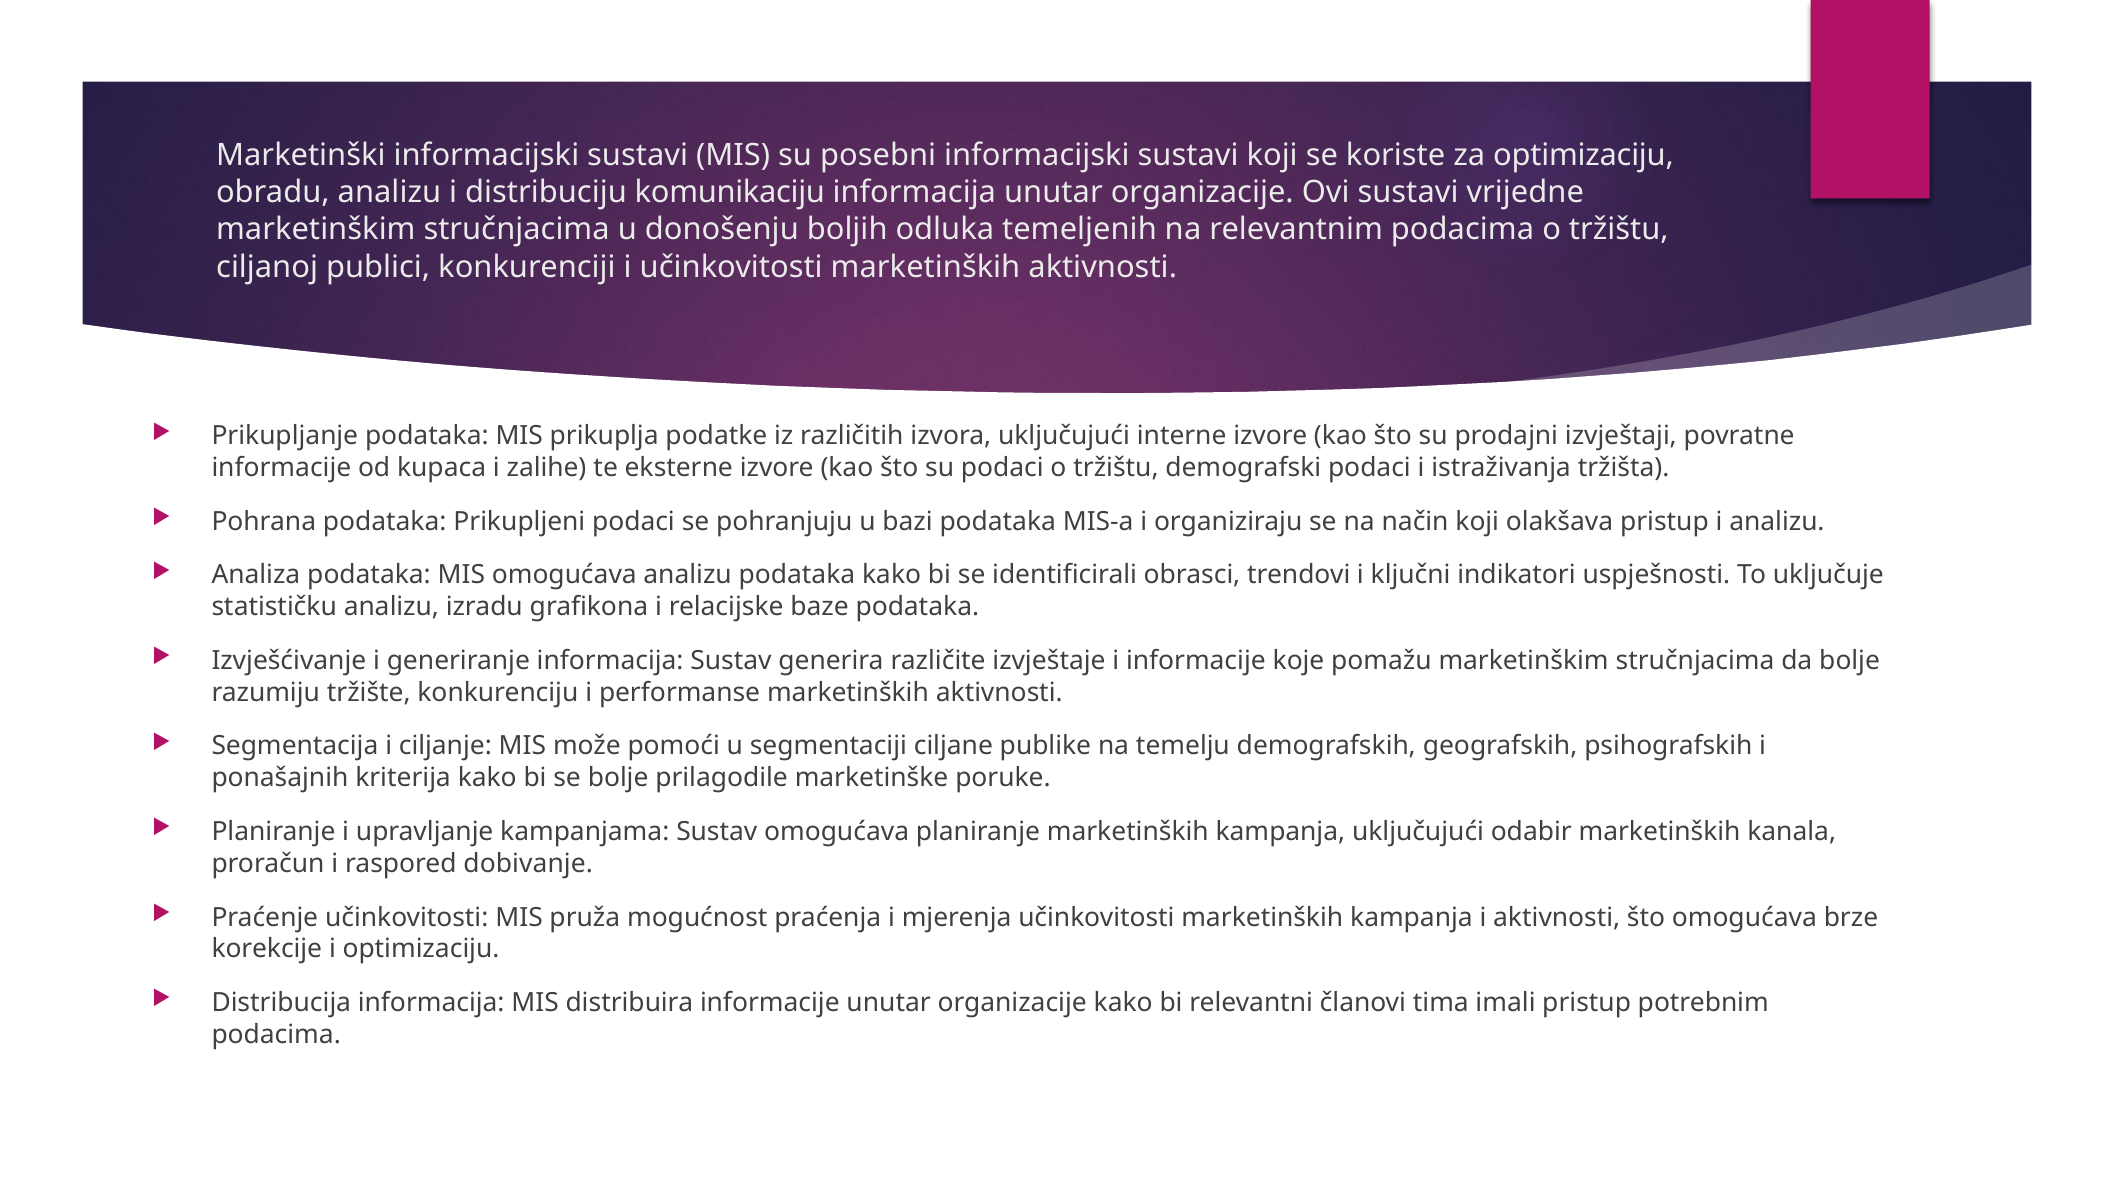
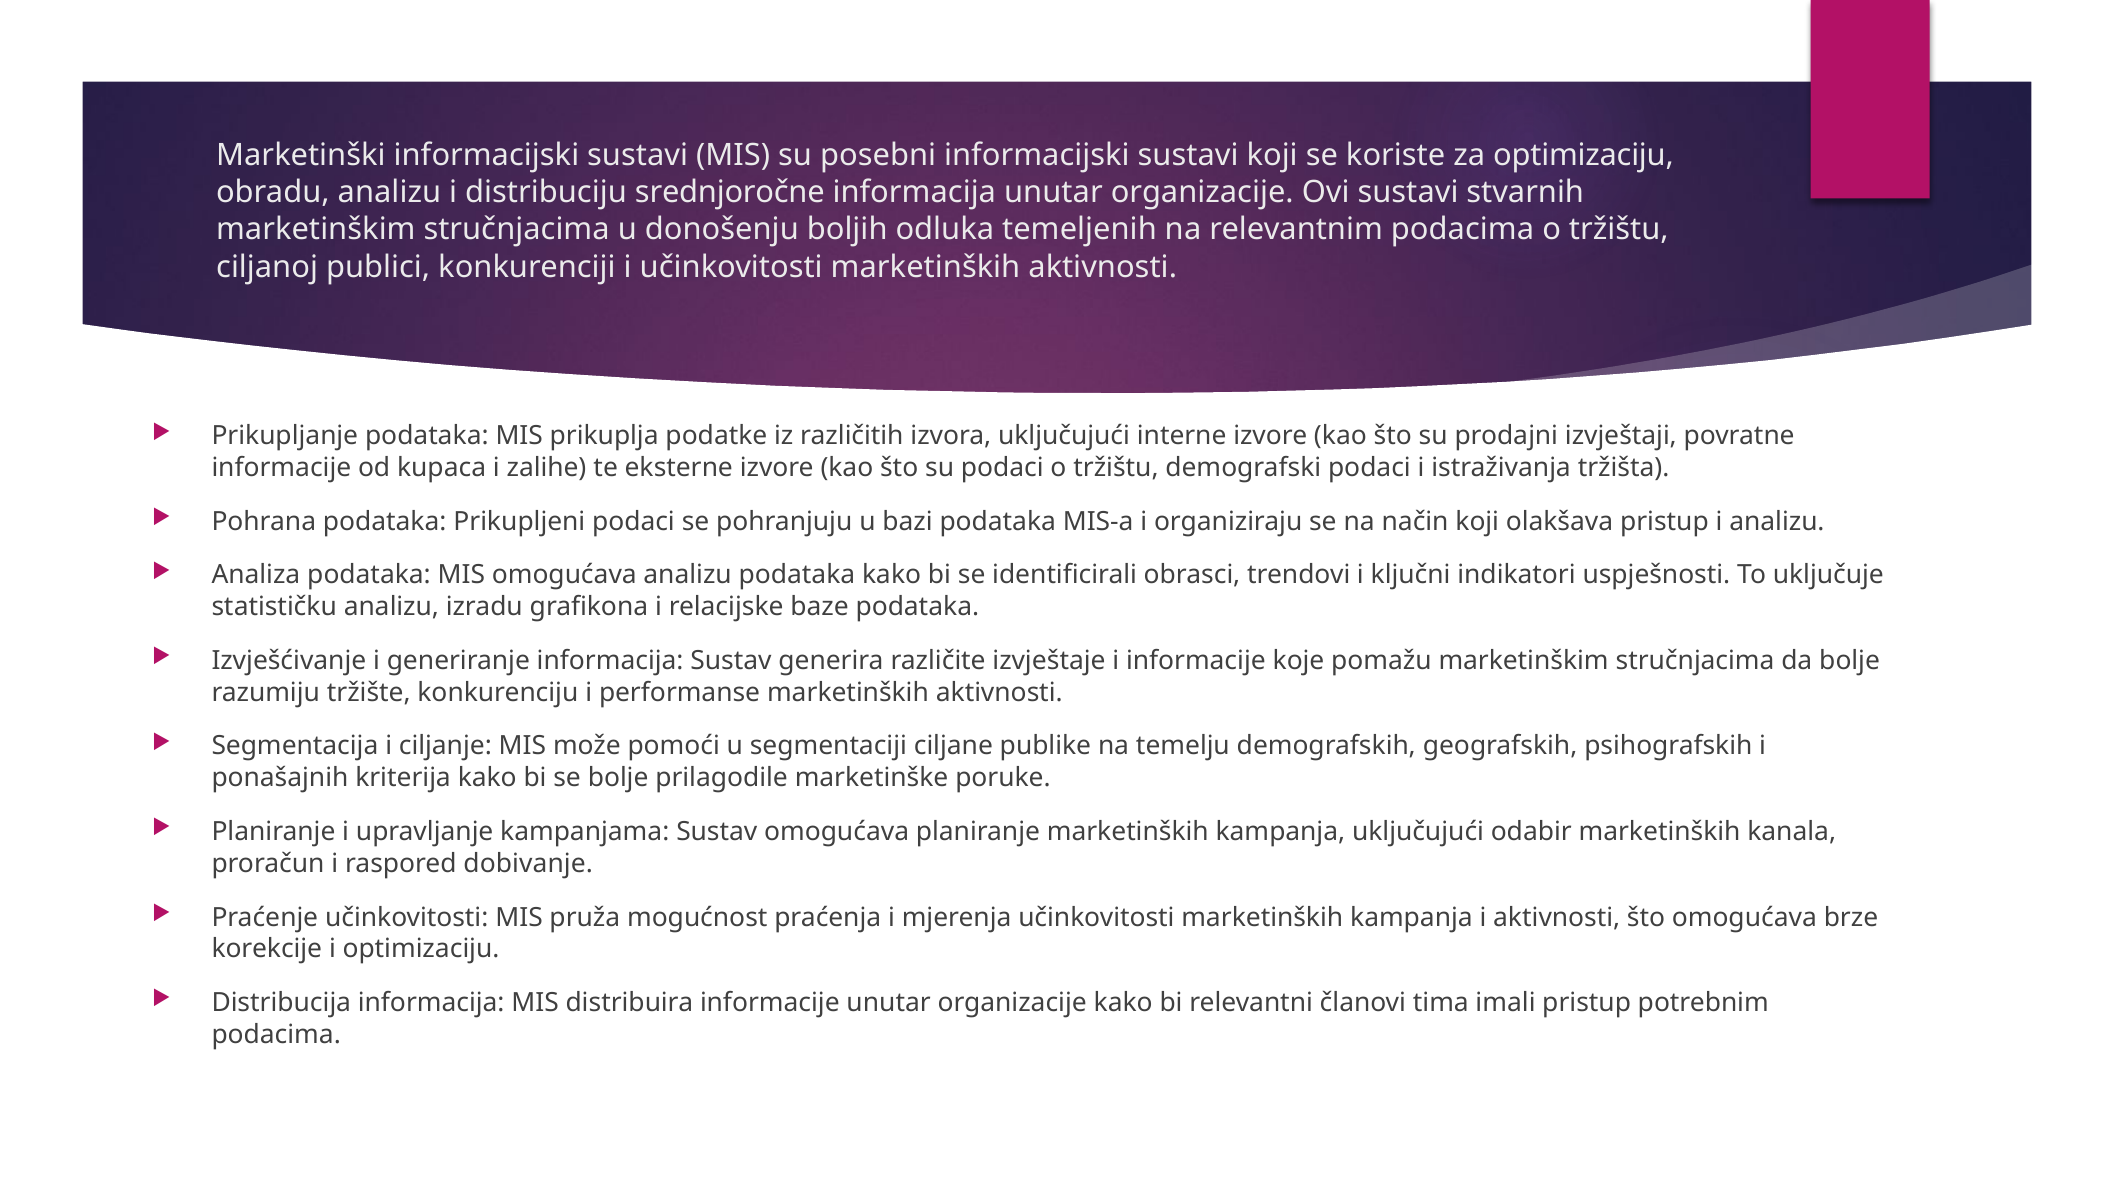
komunikaciju: komunikaciju -> srednjoročne (730, 193)
vrijedne: vrijedne -> stvarnih (1525, 193)
